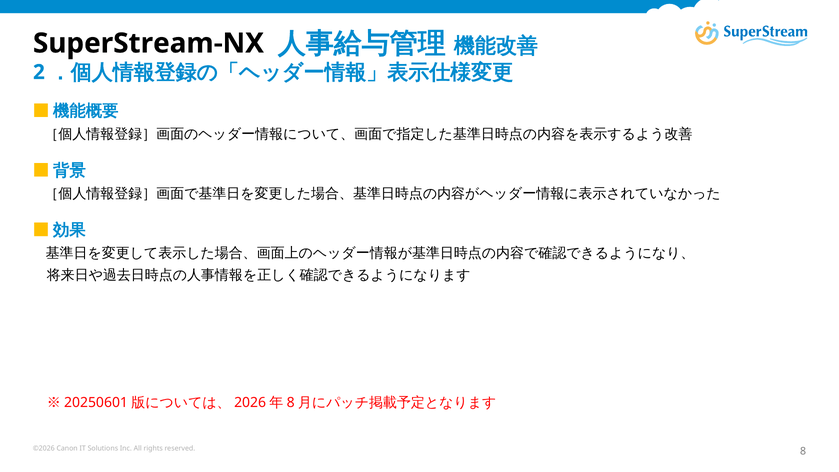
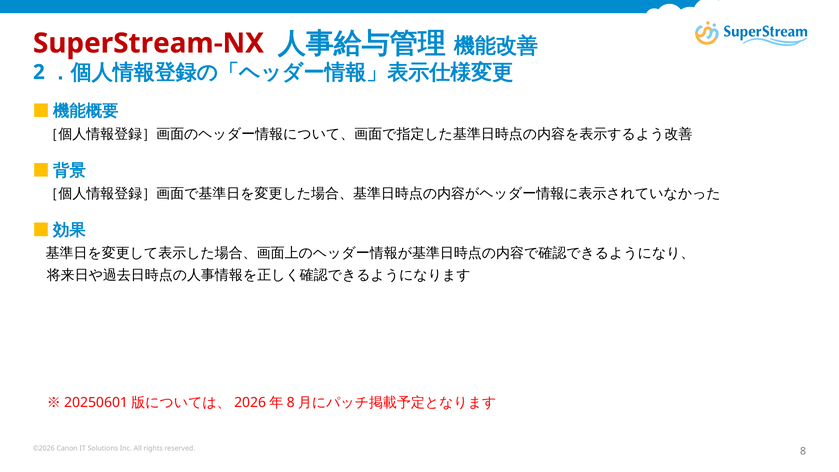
SuperStream-NX colour: black -> red (148, 43)
